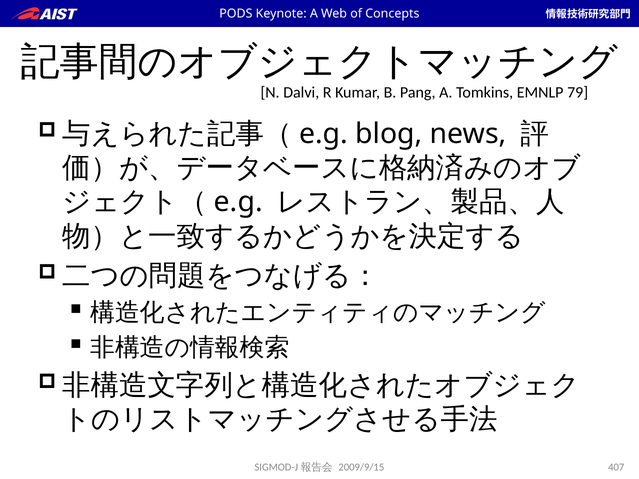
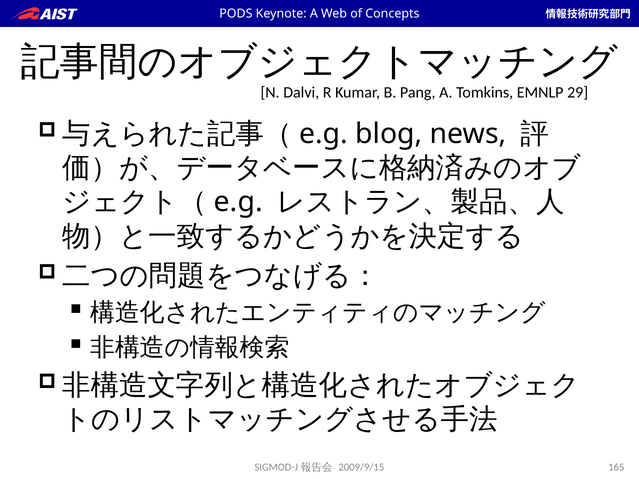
79: 79 -> 29 (578, 93)
407: 407 -> 165 (616, 467)
